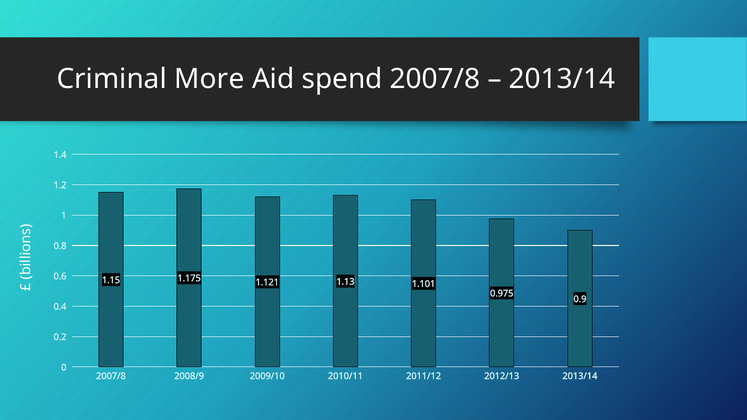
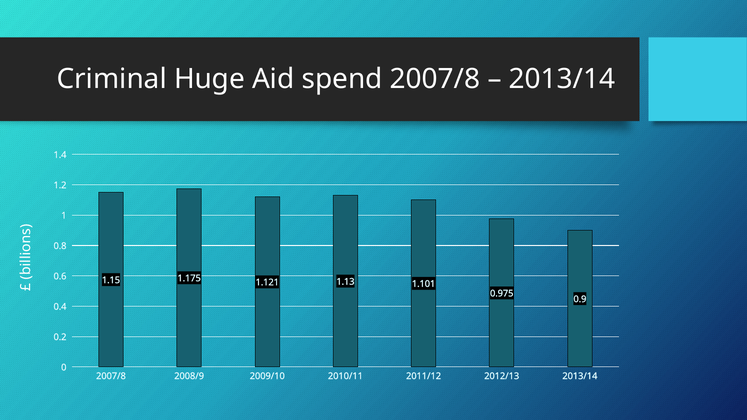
More: More -> Huge (209, 79)
